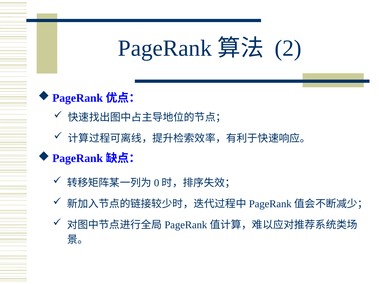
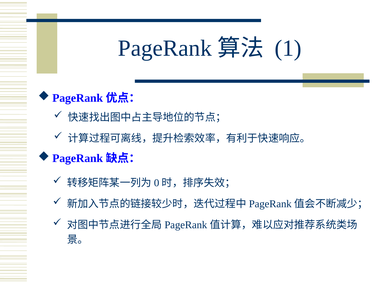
2: 2 -> 1 (288, 48)
